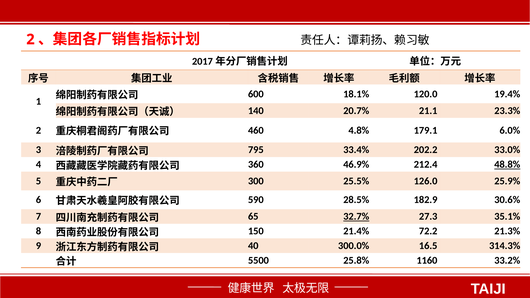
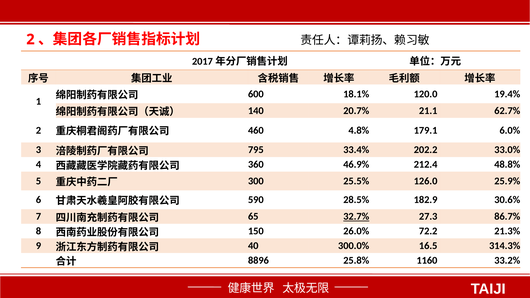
23.3%: 23.3% -> 62.7% (507, 111)
48.8% underline: present -> none (507, 165)
35.1%: 35.1% -> 86.7% (507, 217)
21.4%: 21.4% -> 26.0% (356, 231)
5500: 5500 -> 8896 (258, 261)
